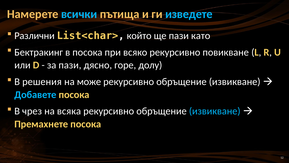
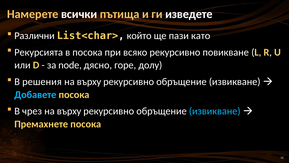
всички colour: light blue -> white (79, 14)
изведете colour: light blue -> white (189, 14)
Бектракинг: Бектракинг -> Рекурсията (39, 52)
за пази: пази -> node (70, 65)
може: може -> върху (89, 82)
всяка: всяка -> върху (69, 111)
